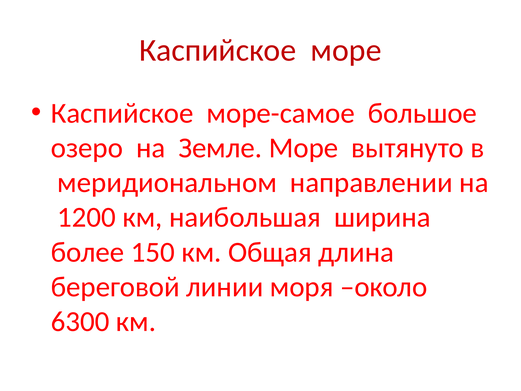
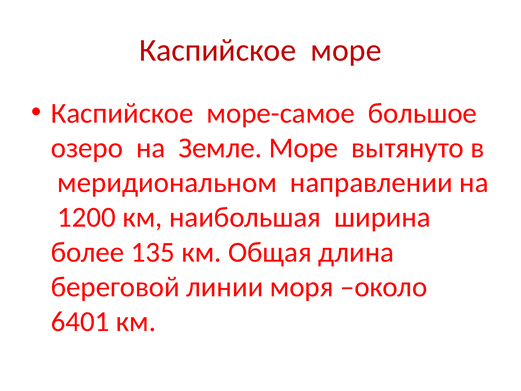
150: 150 -> 135 (153, 252)
6300: 6300 -> 6401 (80, 321)
